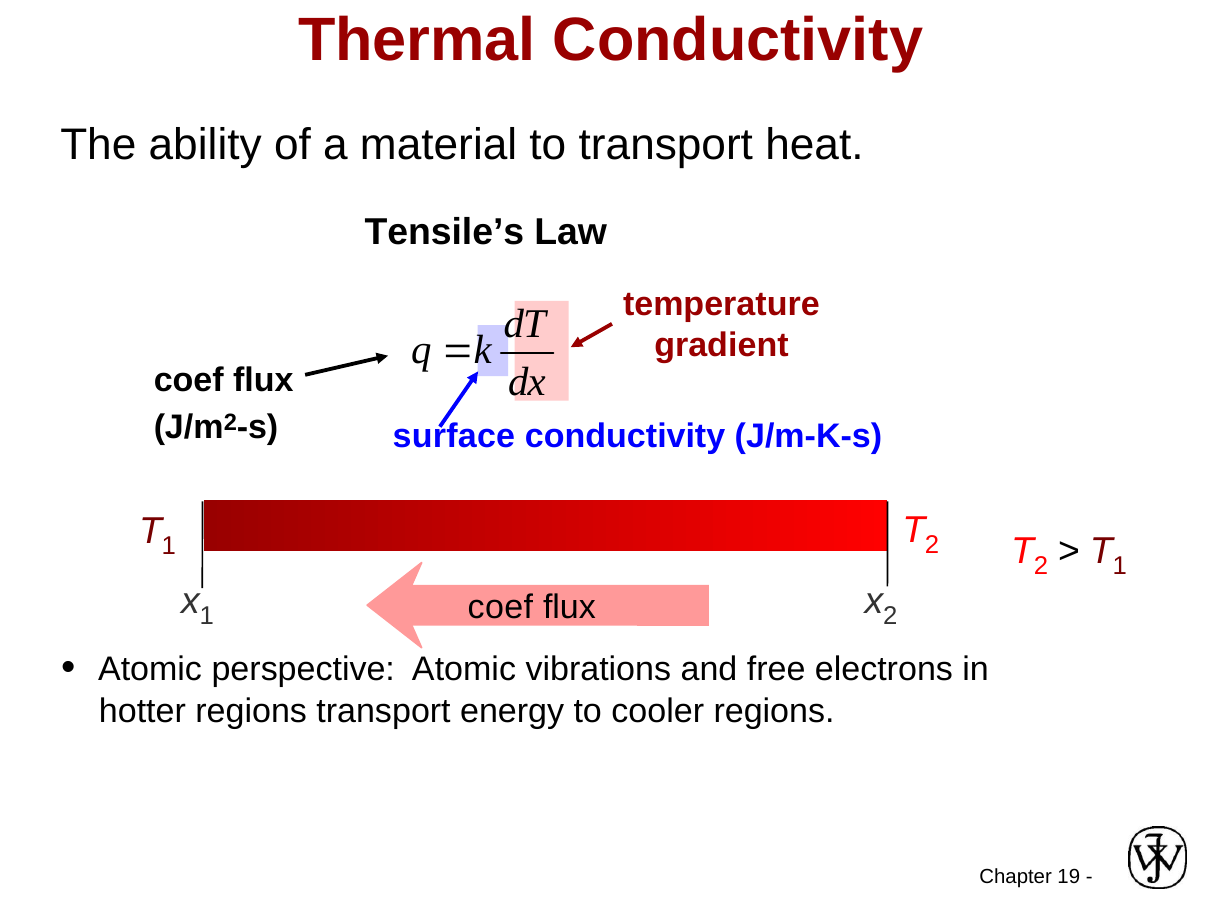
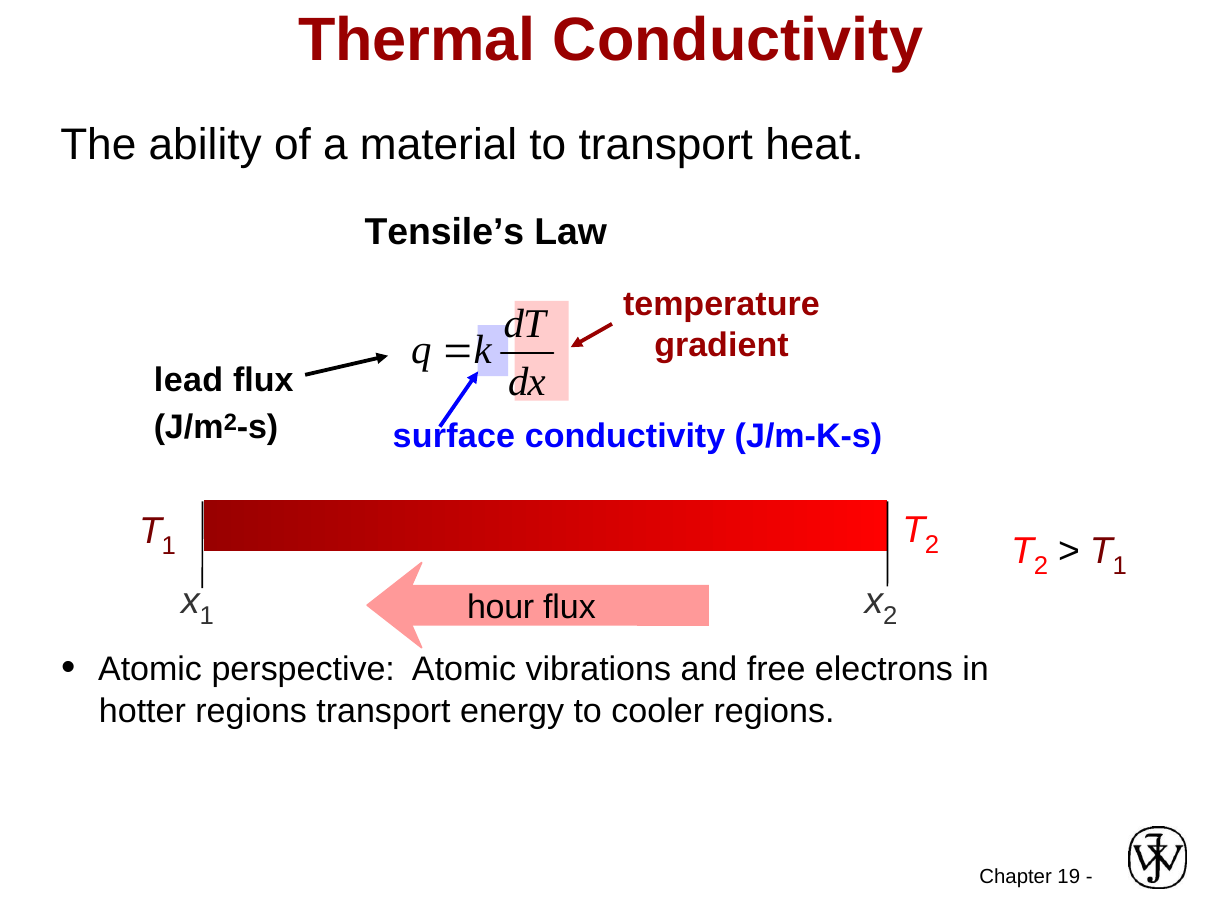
coef: coef -> lead (189, 380)
coef: coef -> hour (501, 608)
